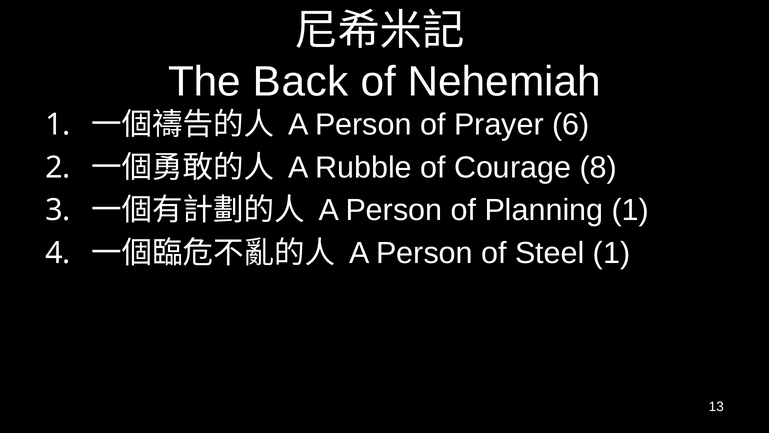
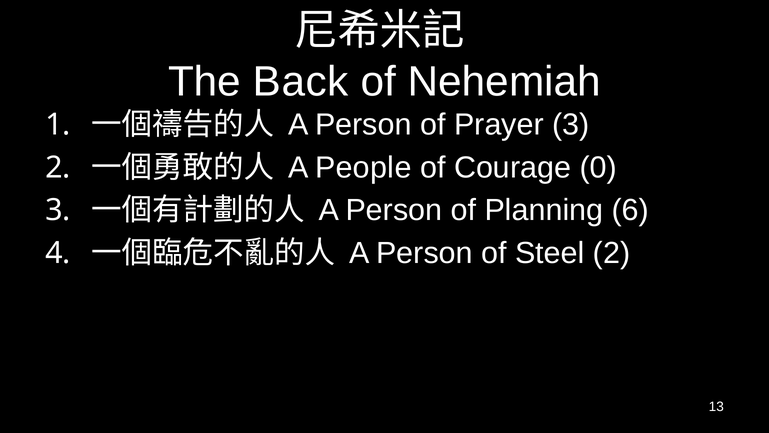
Prayer 6: 6 -> 3 (571, 125)
Rubble: Rubble -> People (363, 167)
8: 8 -> 0 (598, 167)
Planning 1: 1 -> 6 (630, 210)
Steel 1: 1 -> 2 (612, 253)
